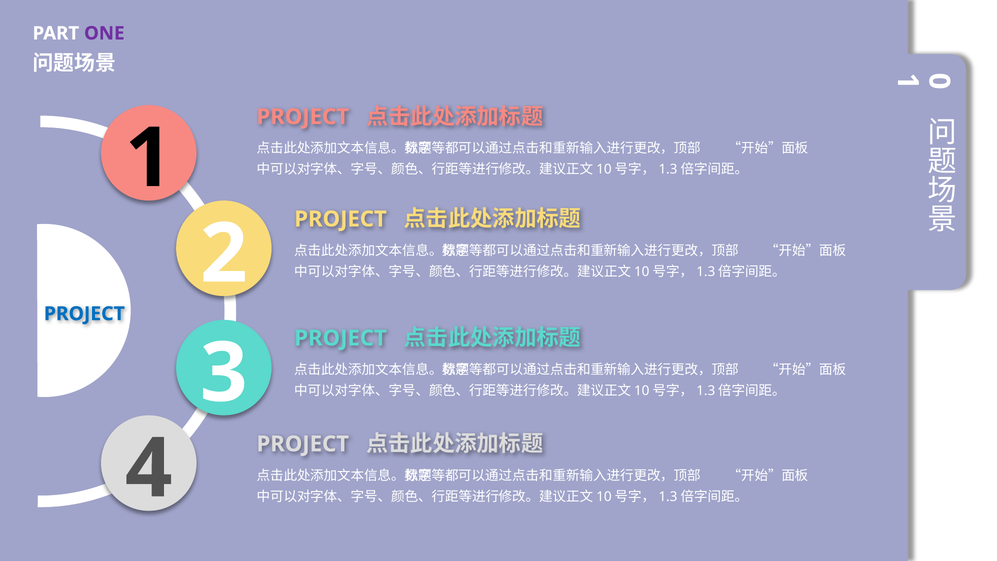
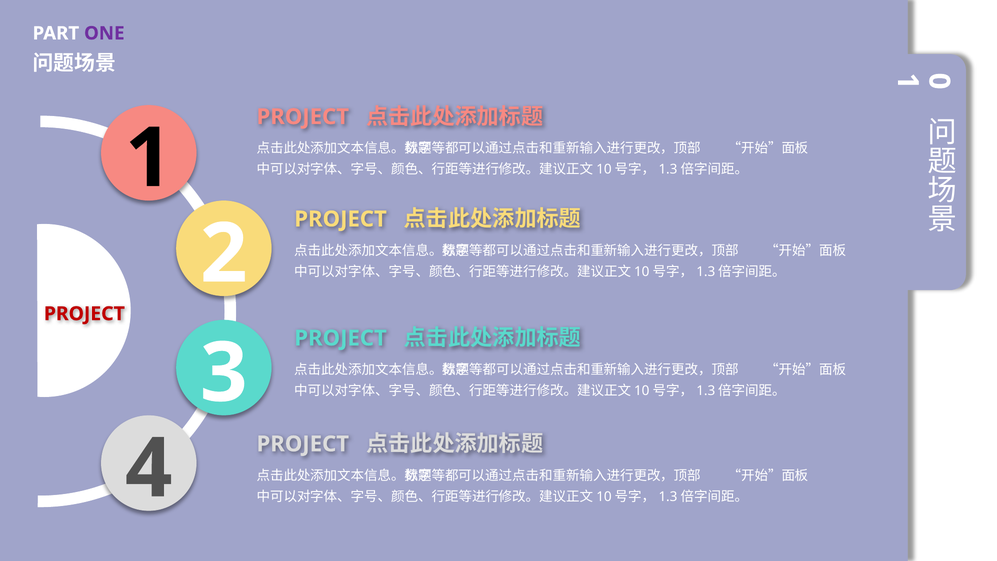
PROJECT colour: blue -> red (84, 314)
